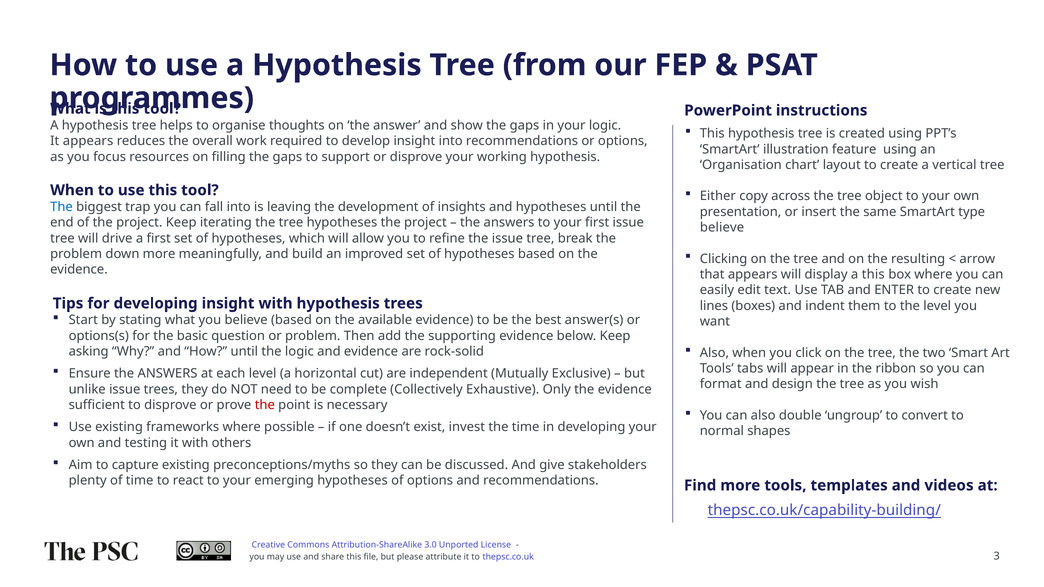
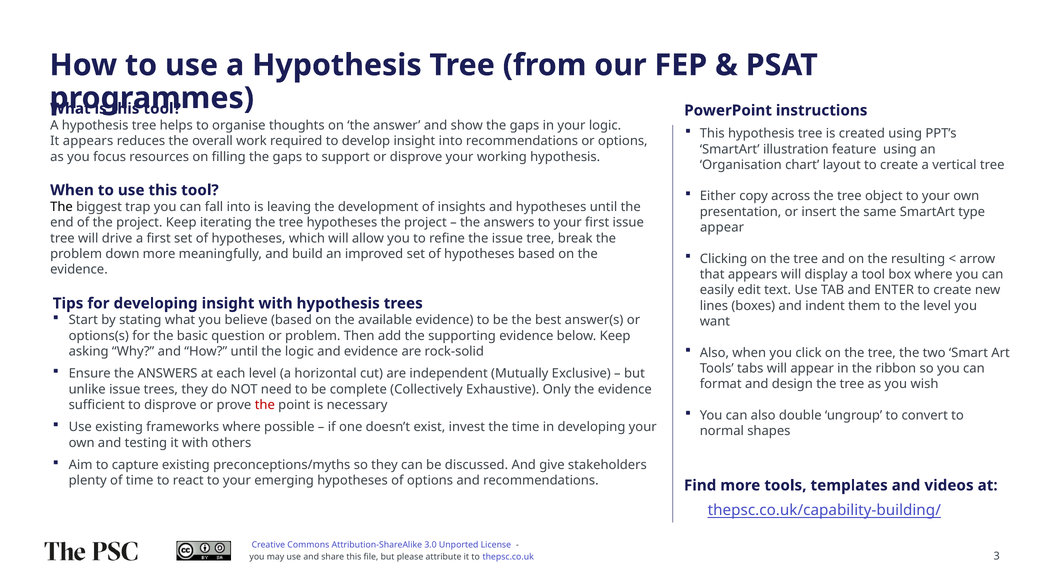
The colour: blue -> black (62, 207)
believe: believe -> appear (722, 228)
a this: this -> tool (873, 275)
